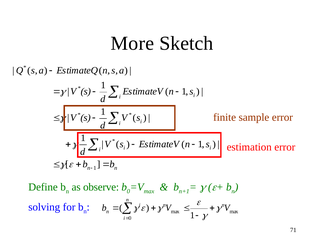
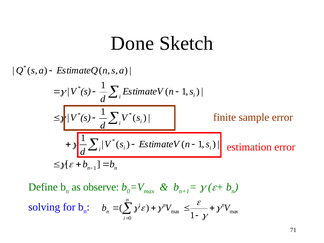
More: More -> Done (132, 43)
